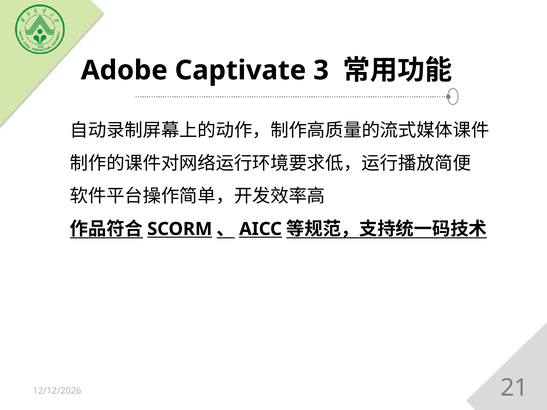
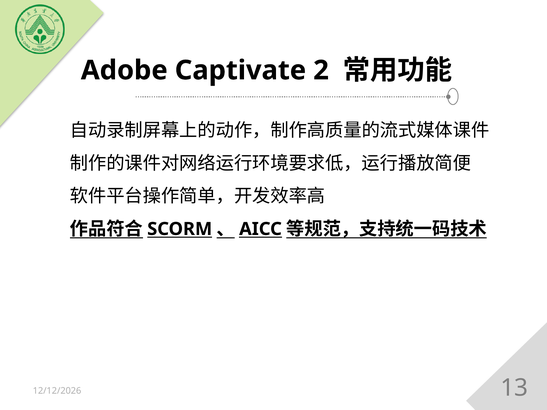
3: 3 -> 2 (321, 70)
21: 21 -> 13 (514, 388)
